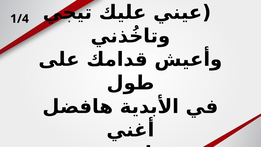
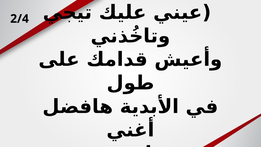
1/4: 1/4 -> 2/4 (20, 19)
